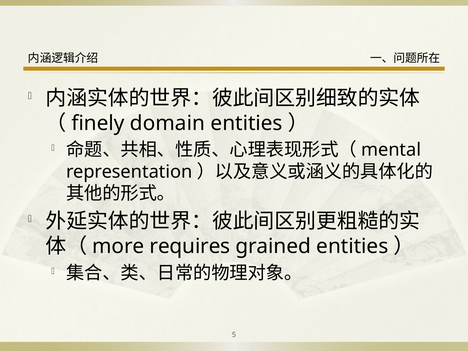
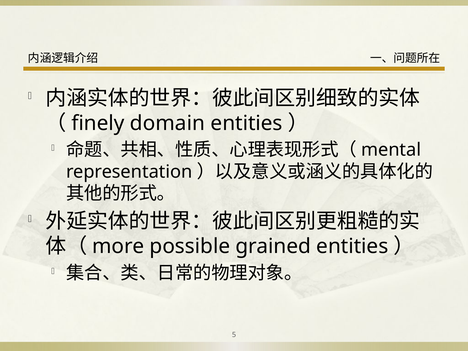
requires: requires -> possible (190, 246)
